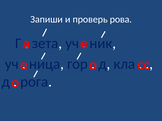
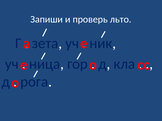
рова: рова -> льто (121, 19)
